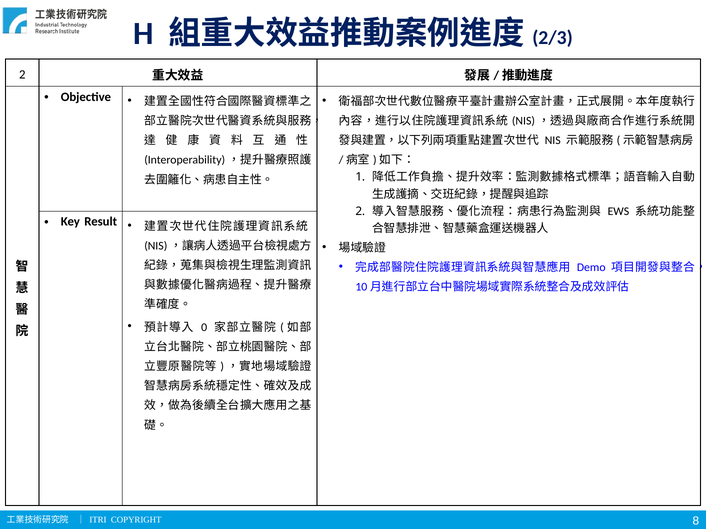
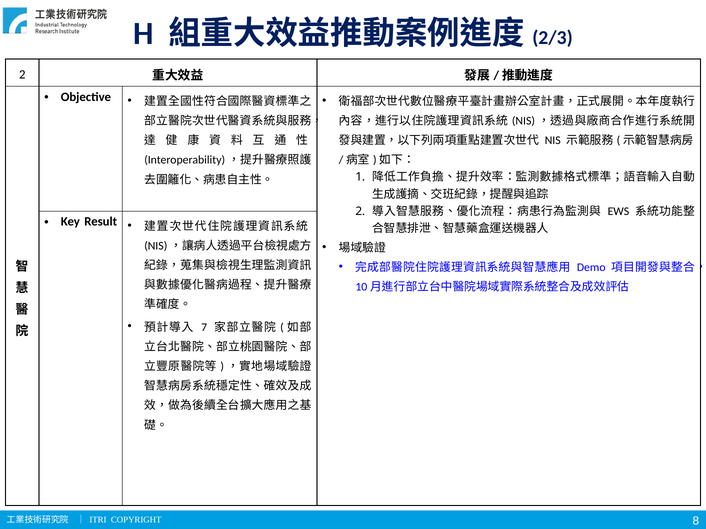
0: 0 -> 7 (204, 327)
